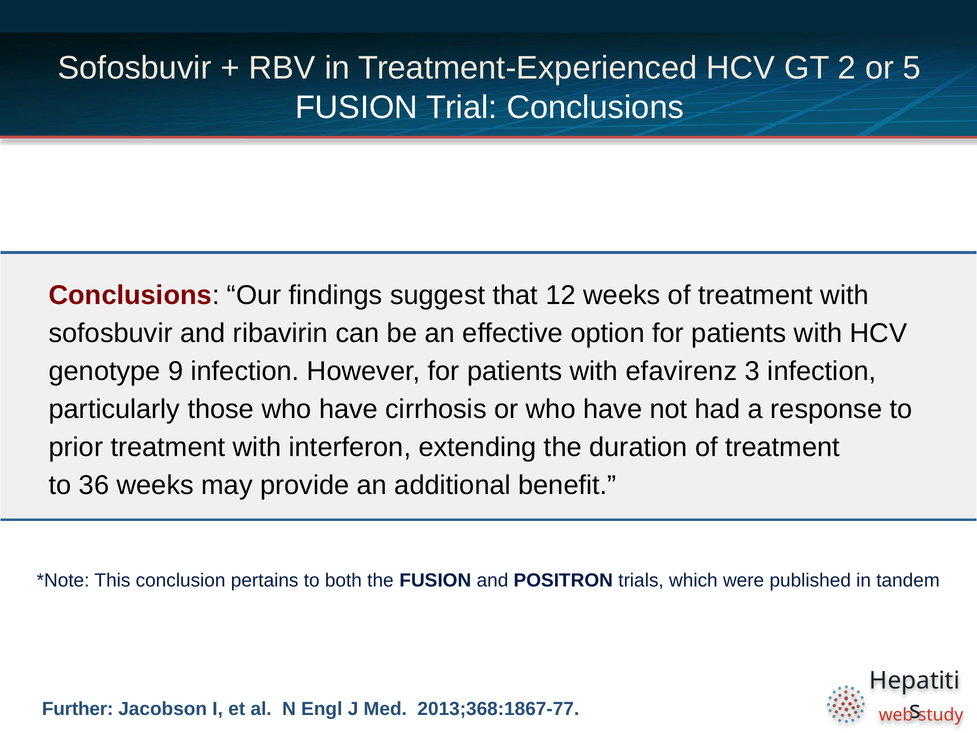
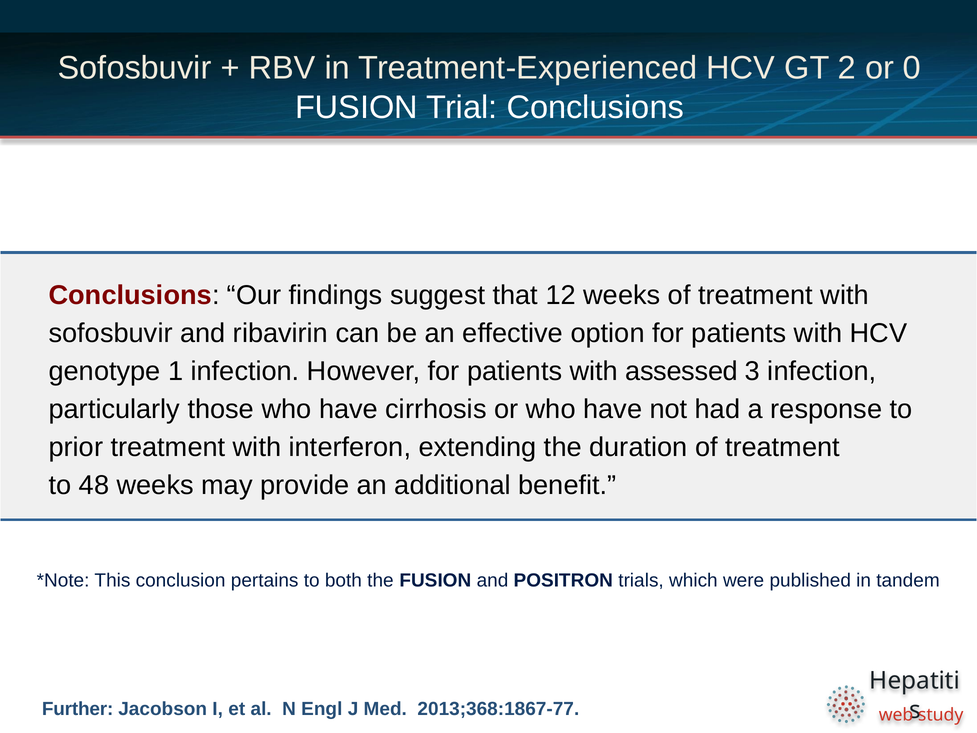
5: 5 -> 0 (912, 68)
9: 9 -> 1 (176, 371)
efavirenz: efavirenz -> assessed (682, 371)
36: 36 -> 48 (94, 485)
